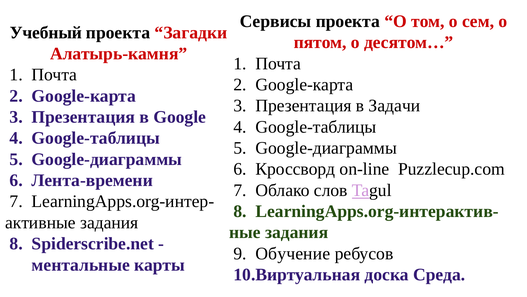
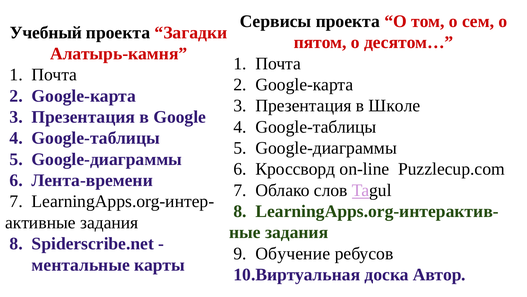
Задачи: Задачи -> Школе (394, 106)
Среда: Среда -> Автор (439, 274)
